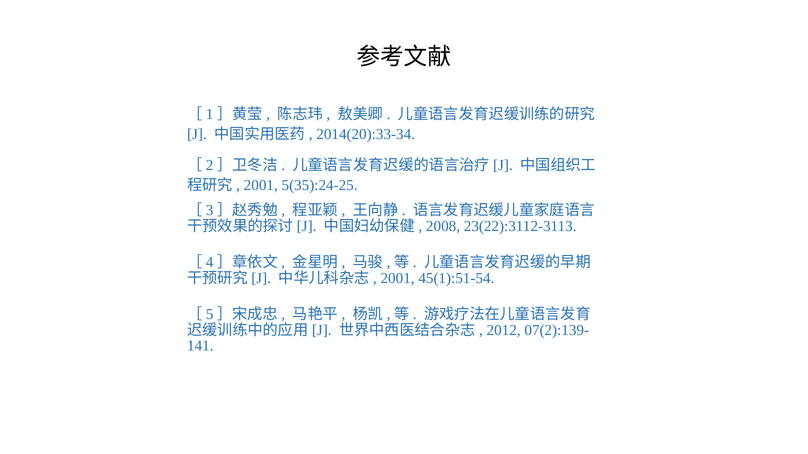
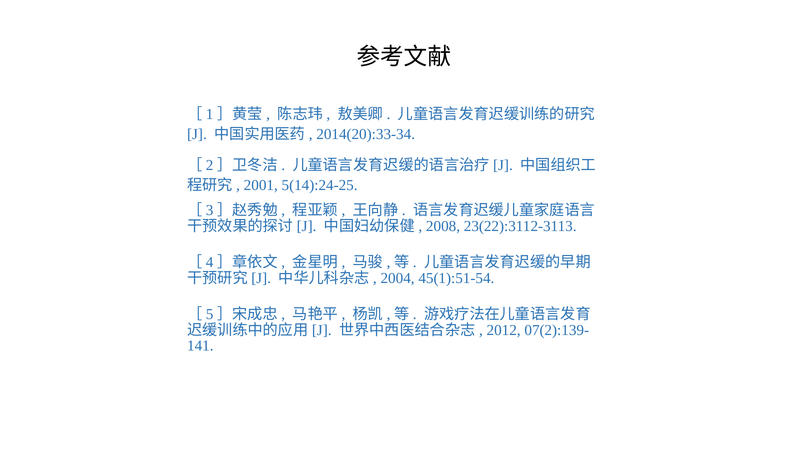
5(35):24-25: 5(35):24-25 -> 5(14):24-25 (320, 186)
2001: 2001 -> 2004 (398, 278)
